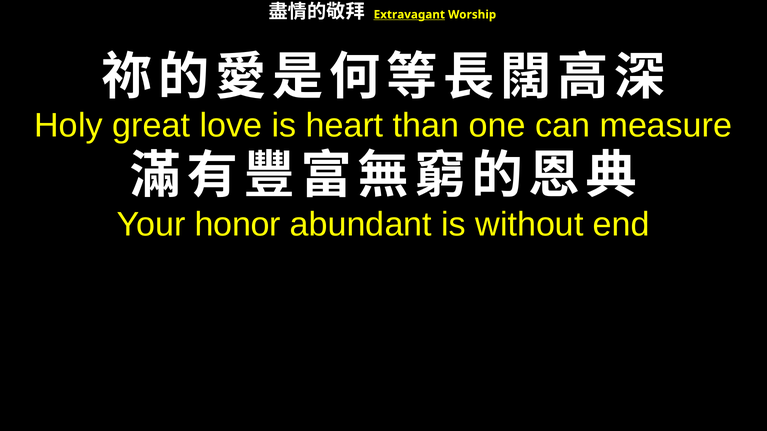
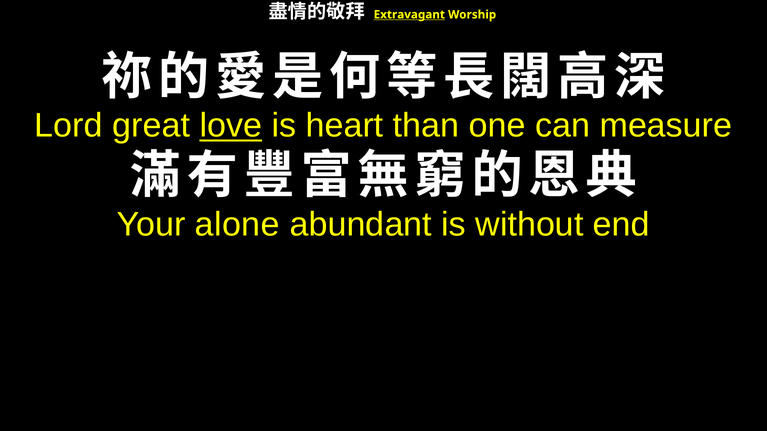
Holy: Holy -> Lord (68, 126)
love underline: none -> present (231, 126)
honor: honor -> alone (237, 225)
